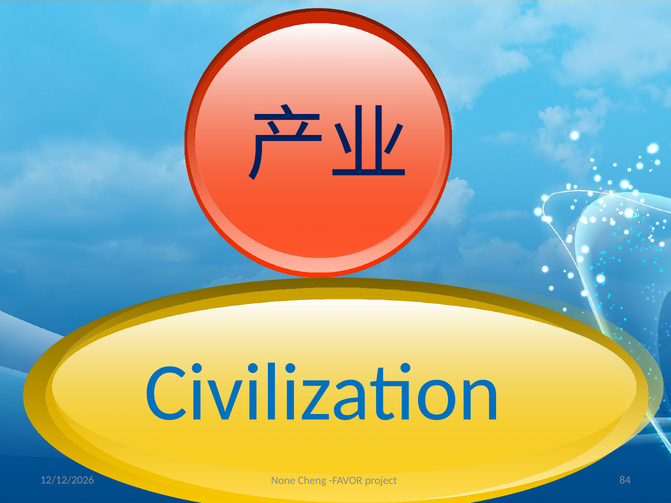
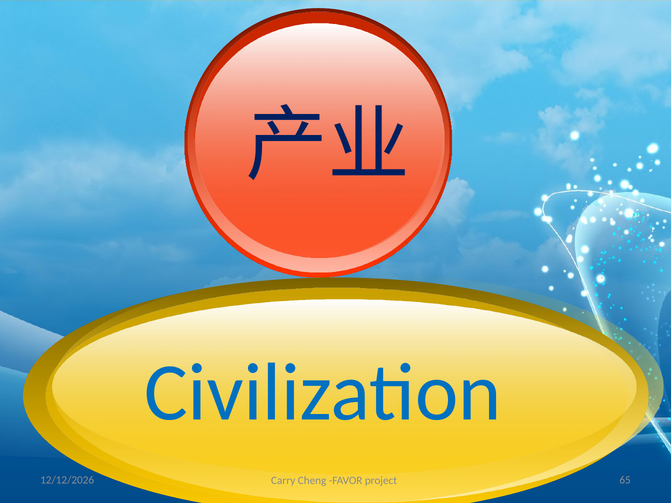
None: None -> Carry (283, 481)
84: 84 -> 65 (625, 480)
